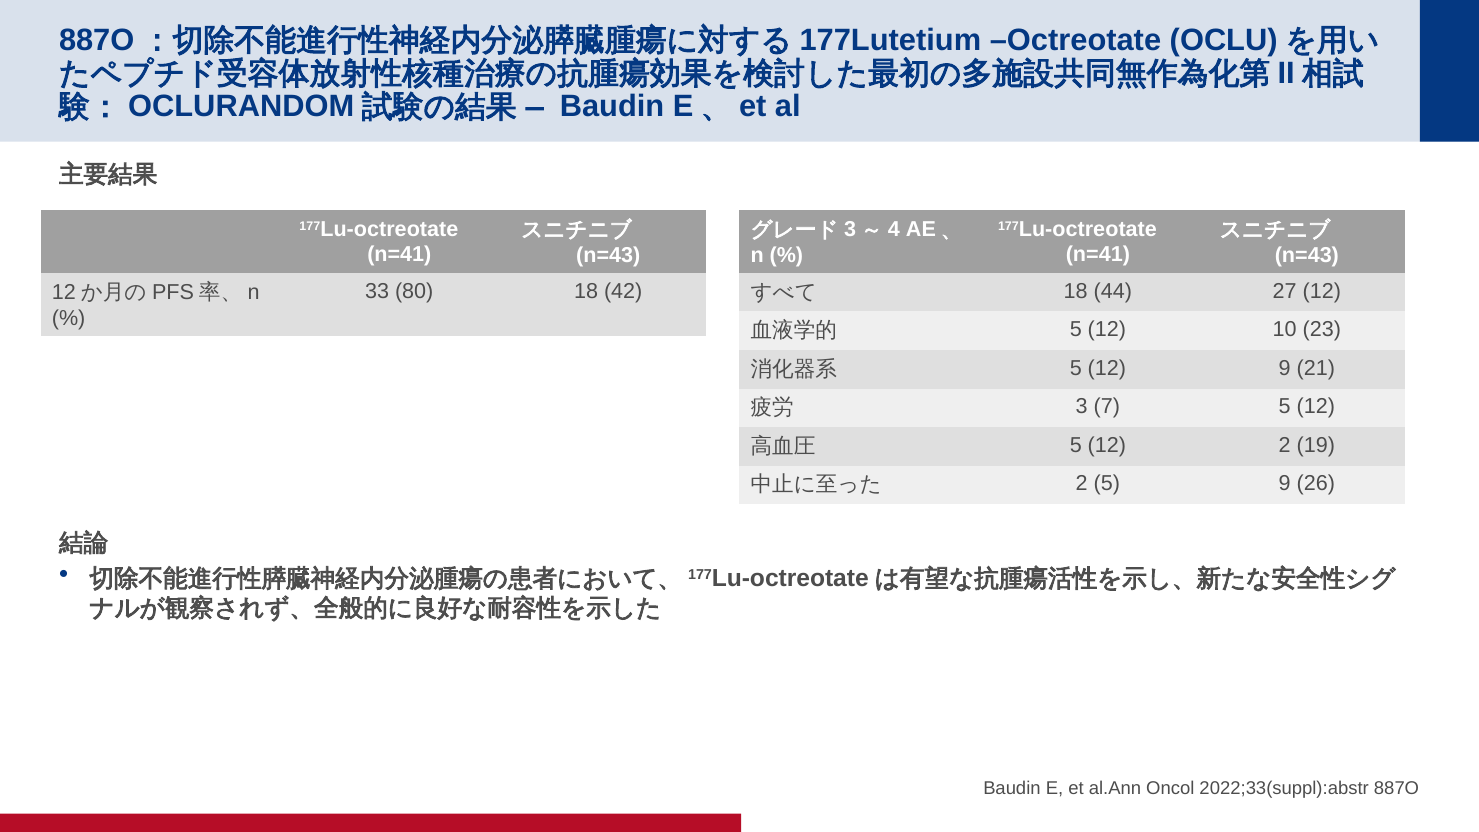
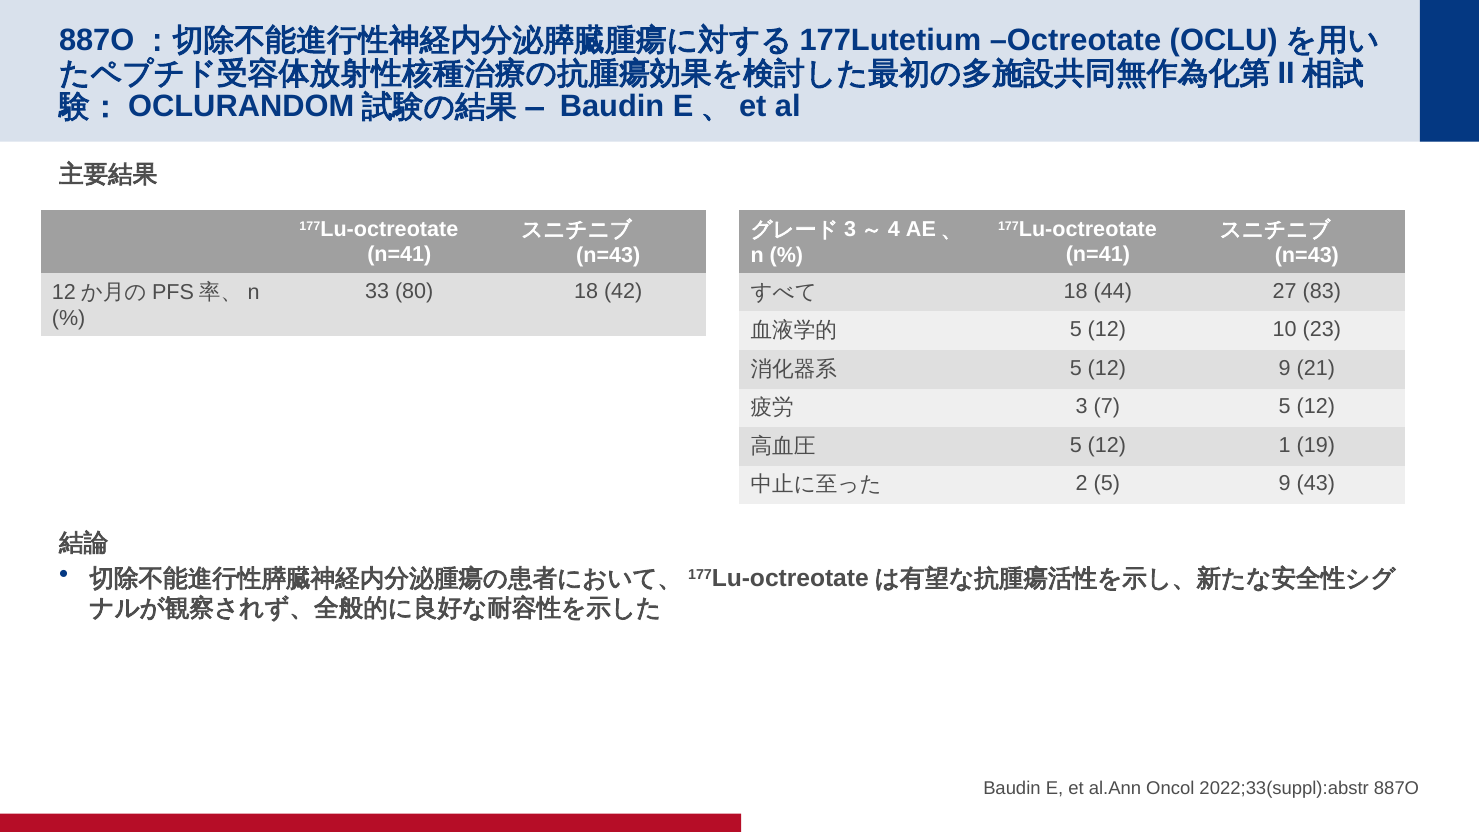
27 12: 12 -> 83 (1322, 291)
12 2: 2 -> 1 (1285, 445)
26: 26 -> 43 (1316, 484)
